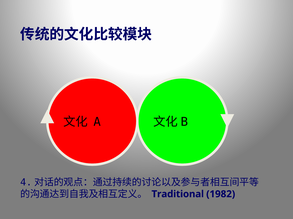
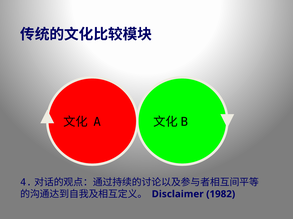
Traditional: Traditional -> Disclaimer (178, 195)
